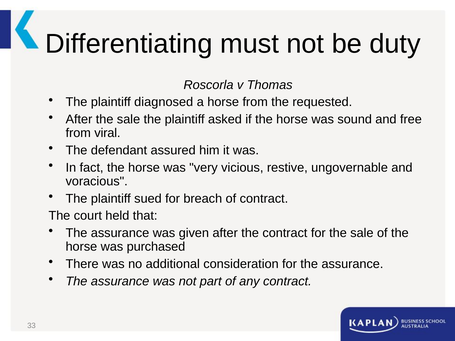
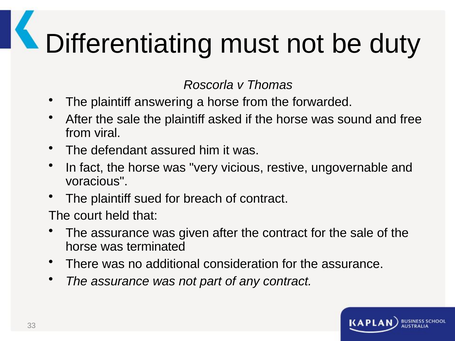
diagnosed: diagnosed -> answering (164, 102)
requested: requested -> forwarded (322, 102)
purchased: purchased -> terminated (156, 247)
